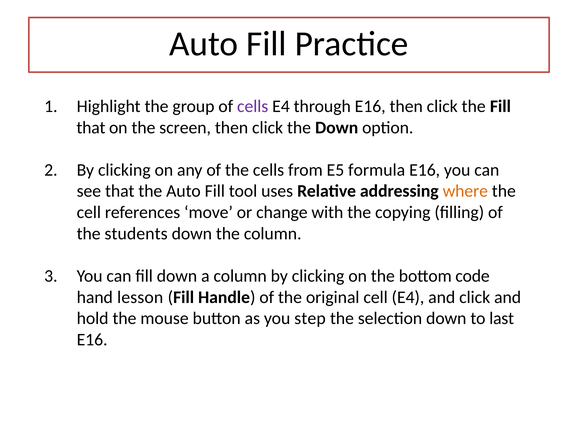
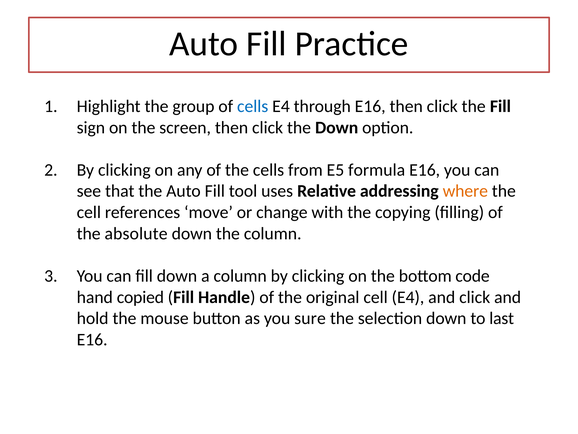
cells colour: purple -> blue (253, 106)
that: that -> sign (91, 127)
students: students -> absolute (136, 233)
lesson: lesson -> copied (140, 297)
step: step -> sure (310, 318)
